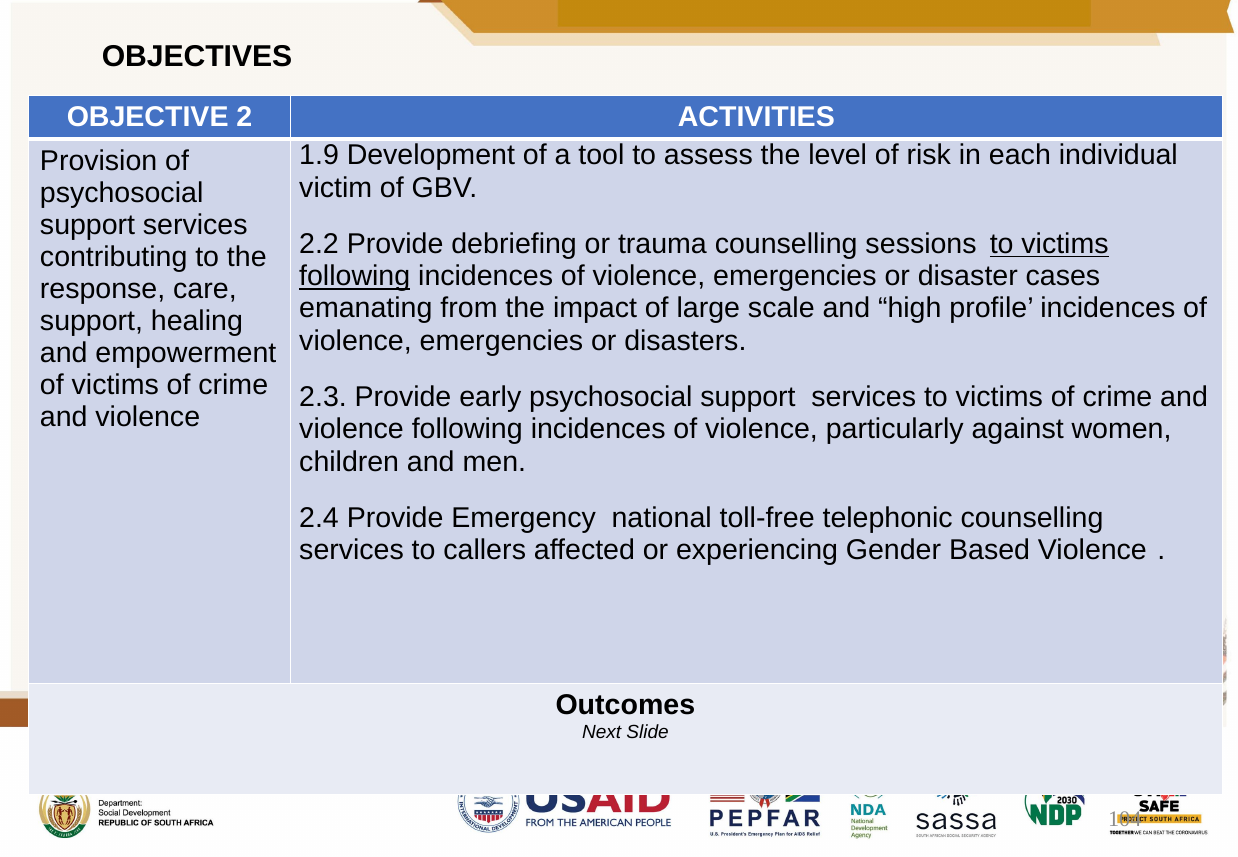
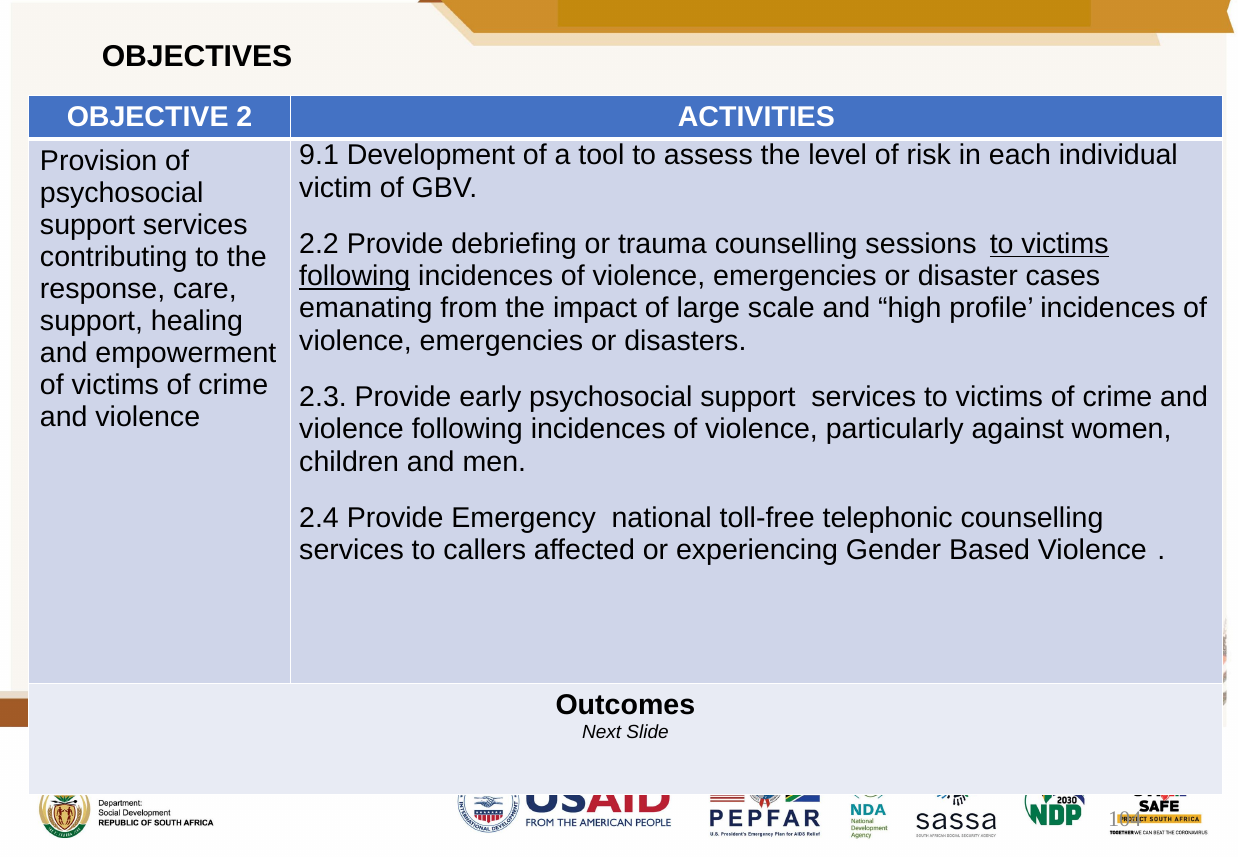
1.9: 1.9 -> 9.1 (319, 156)
